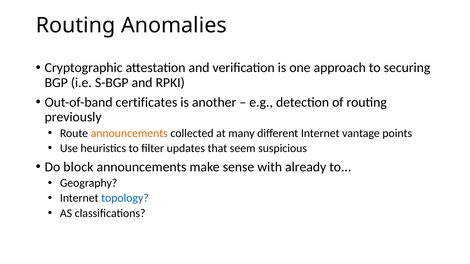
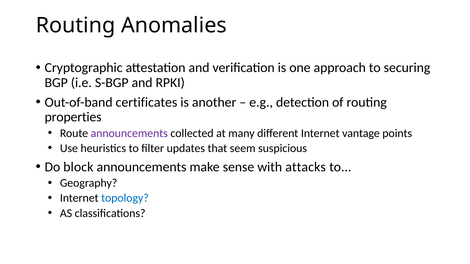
previously: previously -> properties (73, 117)
announcements colour: orange -> purple (129, 133)
already: already -> attacks (306, 167)
